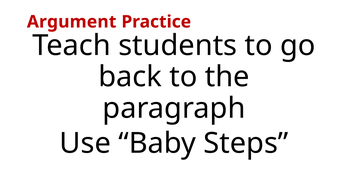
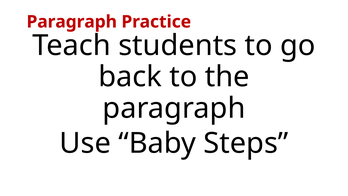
Argument: Argument -> Paragraph (72, 22)
